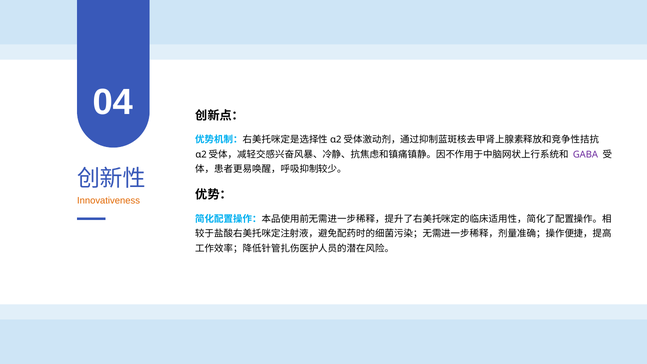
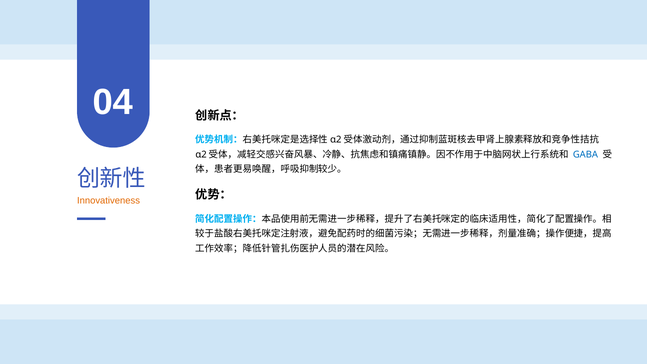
GABA colour: purple -> blue (585, 155)
